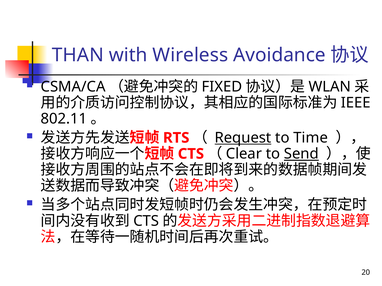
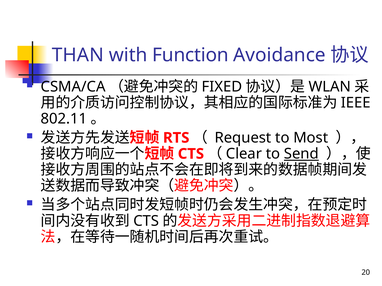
Wireless: Wireless -> Function (190, 55)
Request underline: present -> none (243, 138)
Time: Time -> Most (311, 138)
